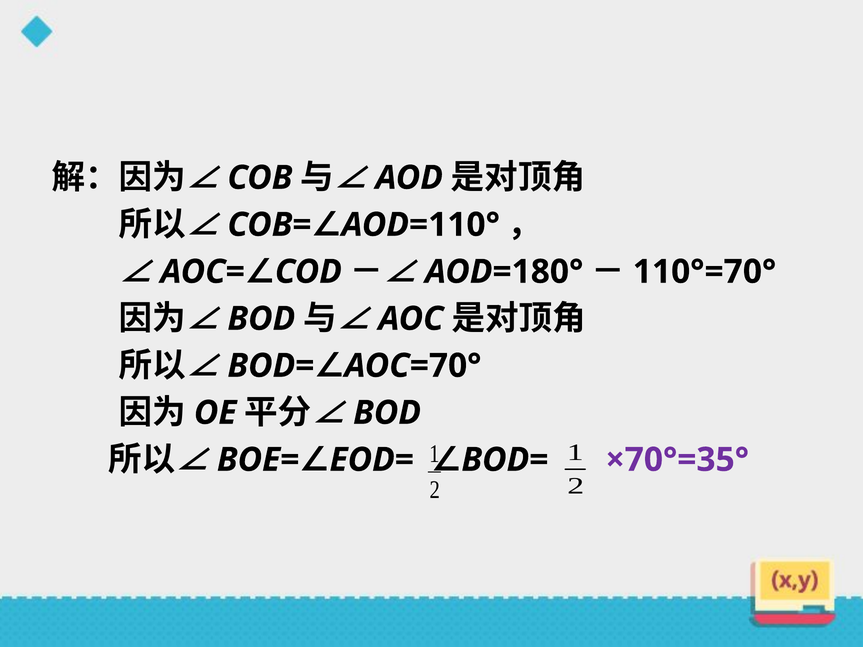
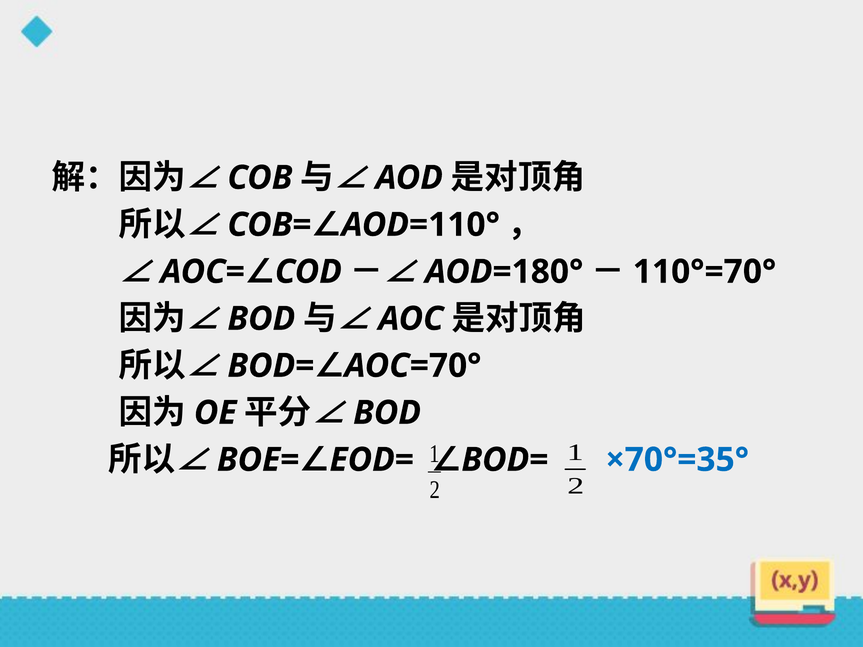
×70°=35° colour: purple -> blue (677, 460)
